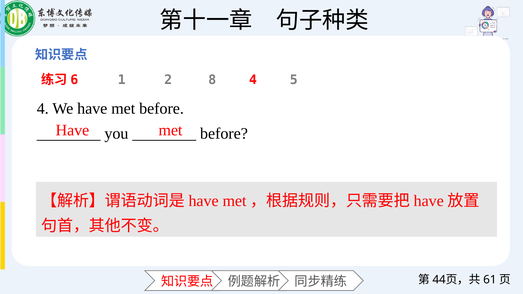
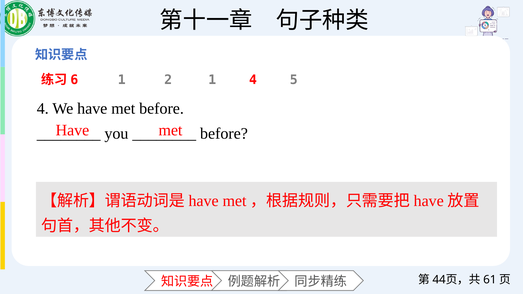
2 8: 8 -> 1 (212, 80)
